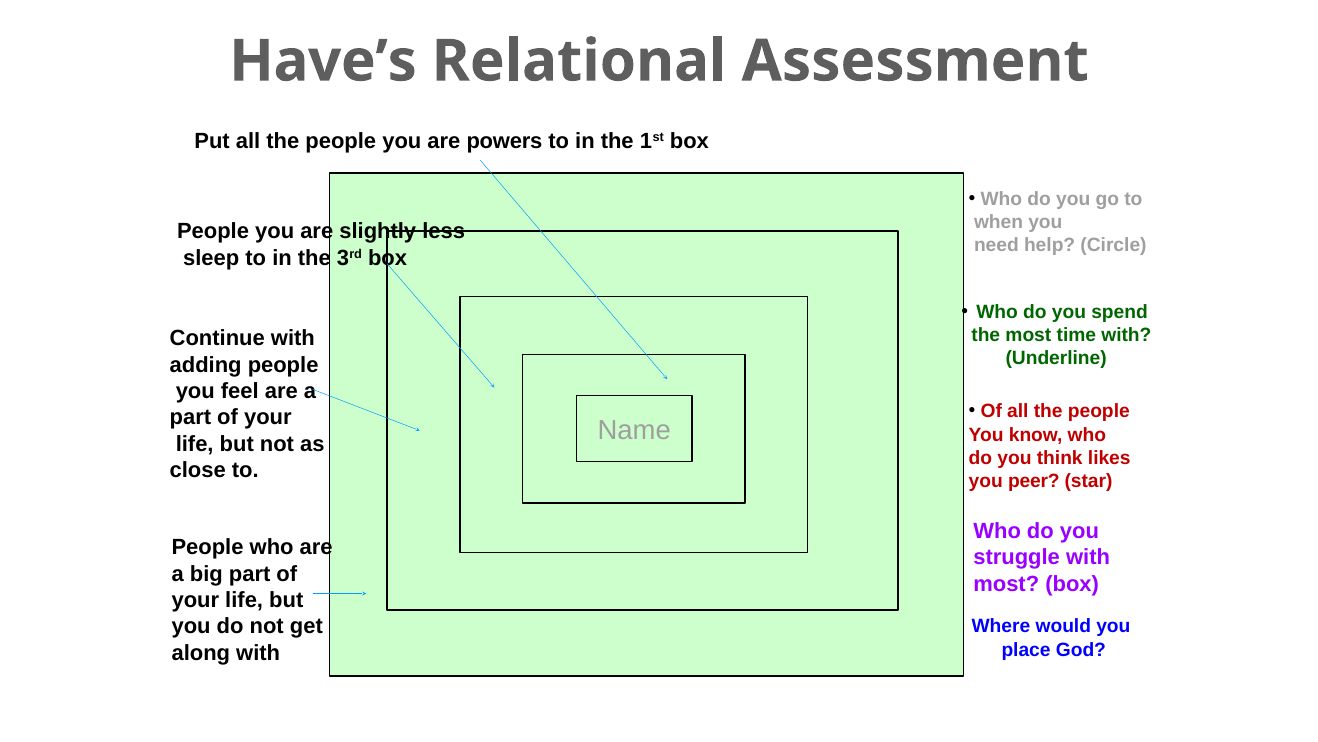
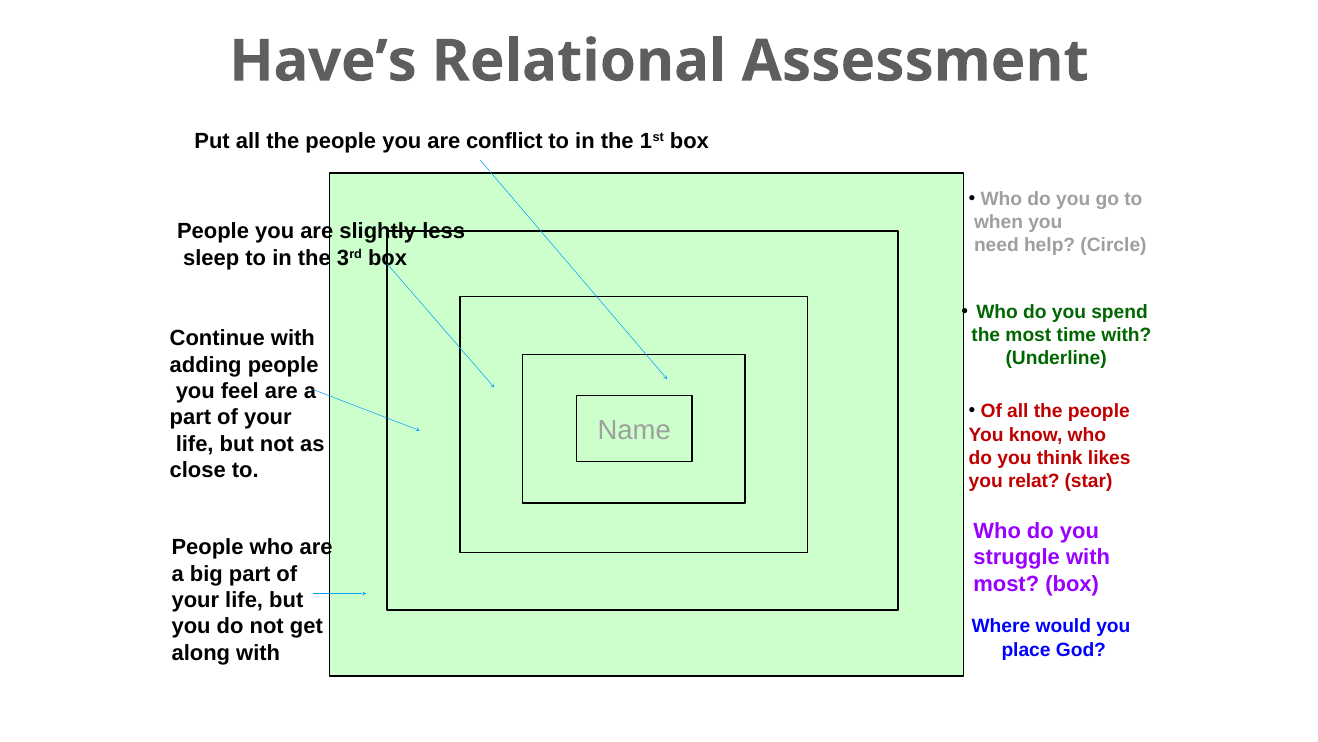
powers: powers -> conflict (504, 141)
peer: peer -> relat (1034, 480)
